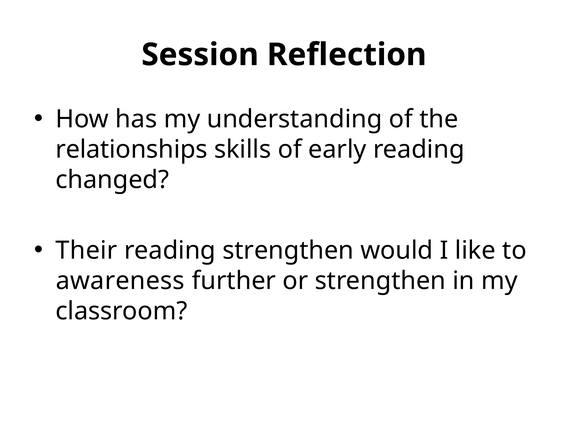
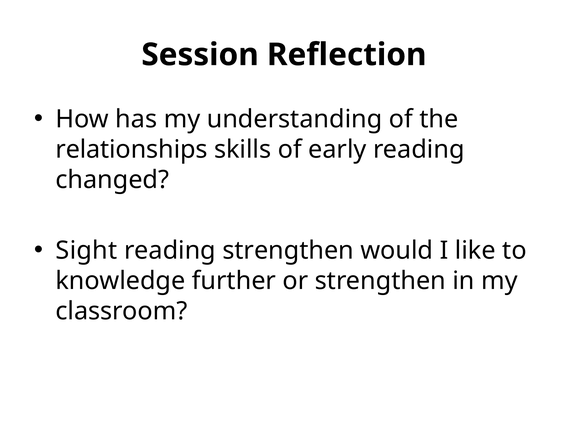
Their: Their -> Sight (86, 250)
awareness: awareness -> knowledge (120, 281)
